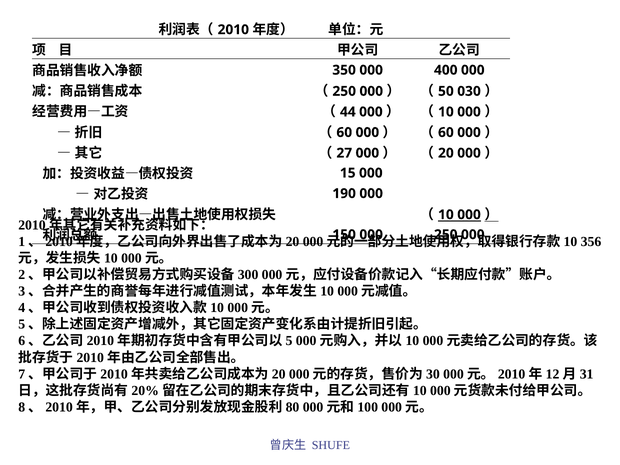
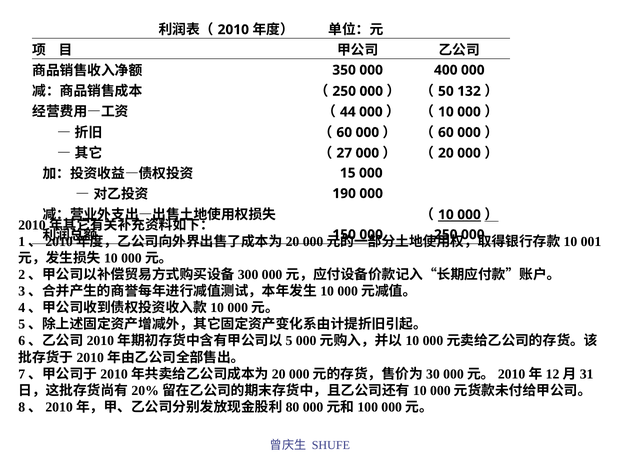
030: 030 -> 132 (469, 91)
356: 356 -> 001 (591, 242)
